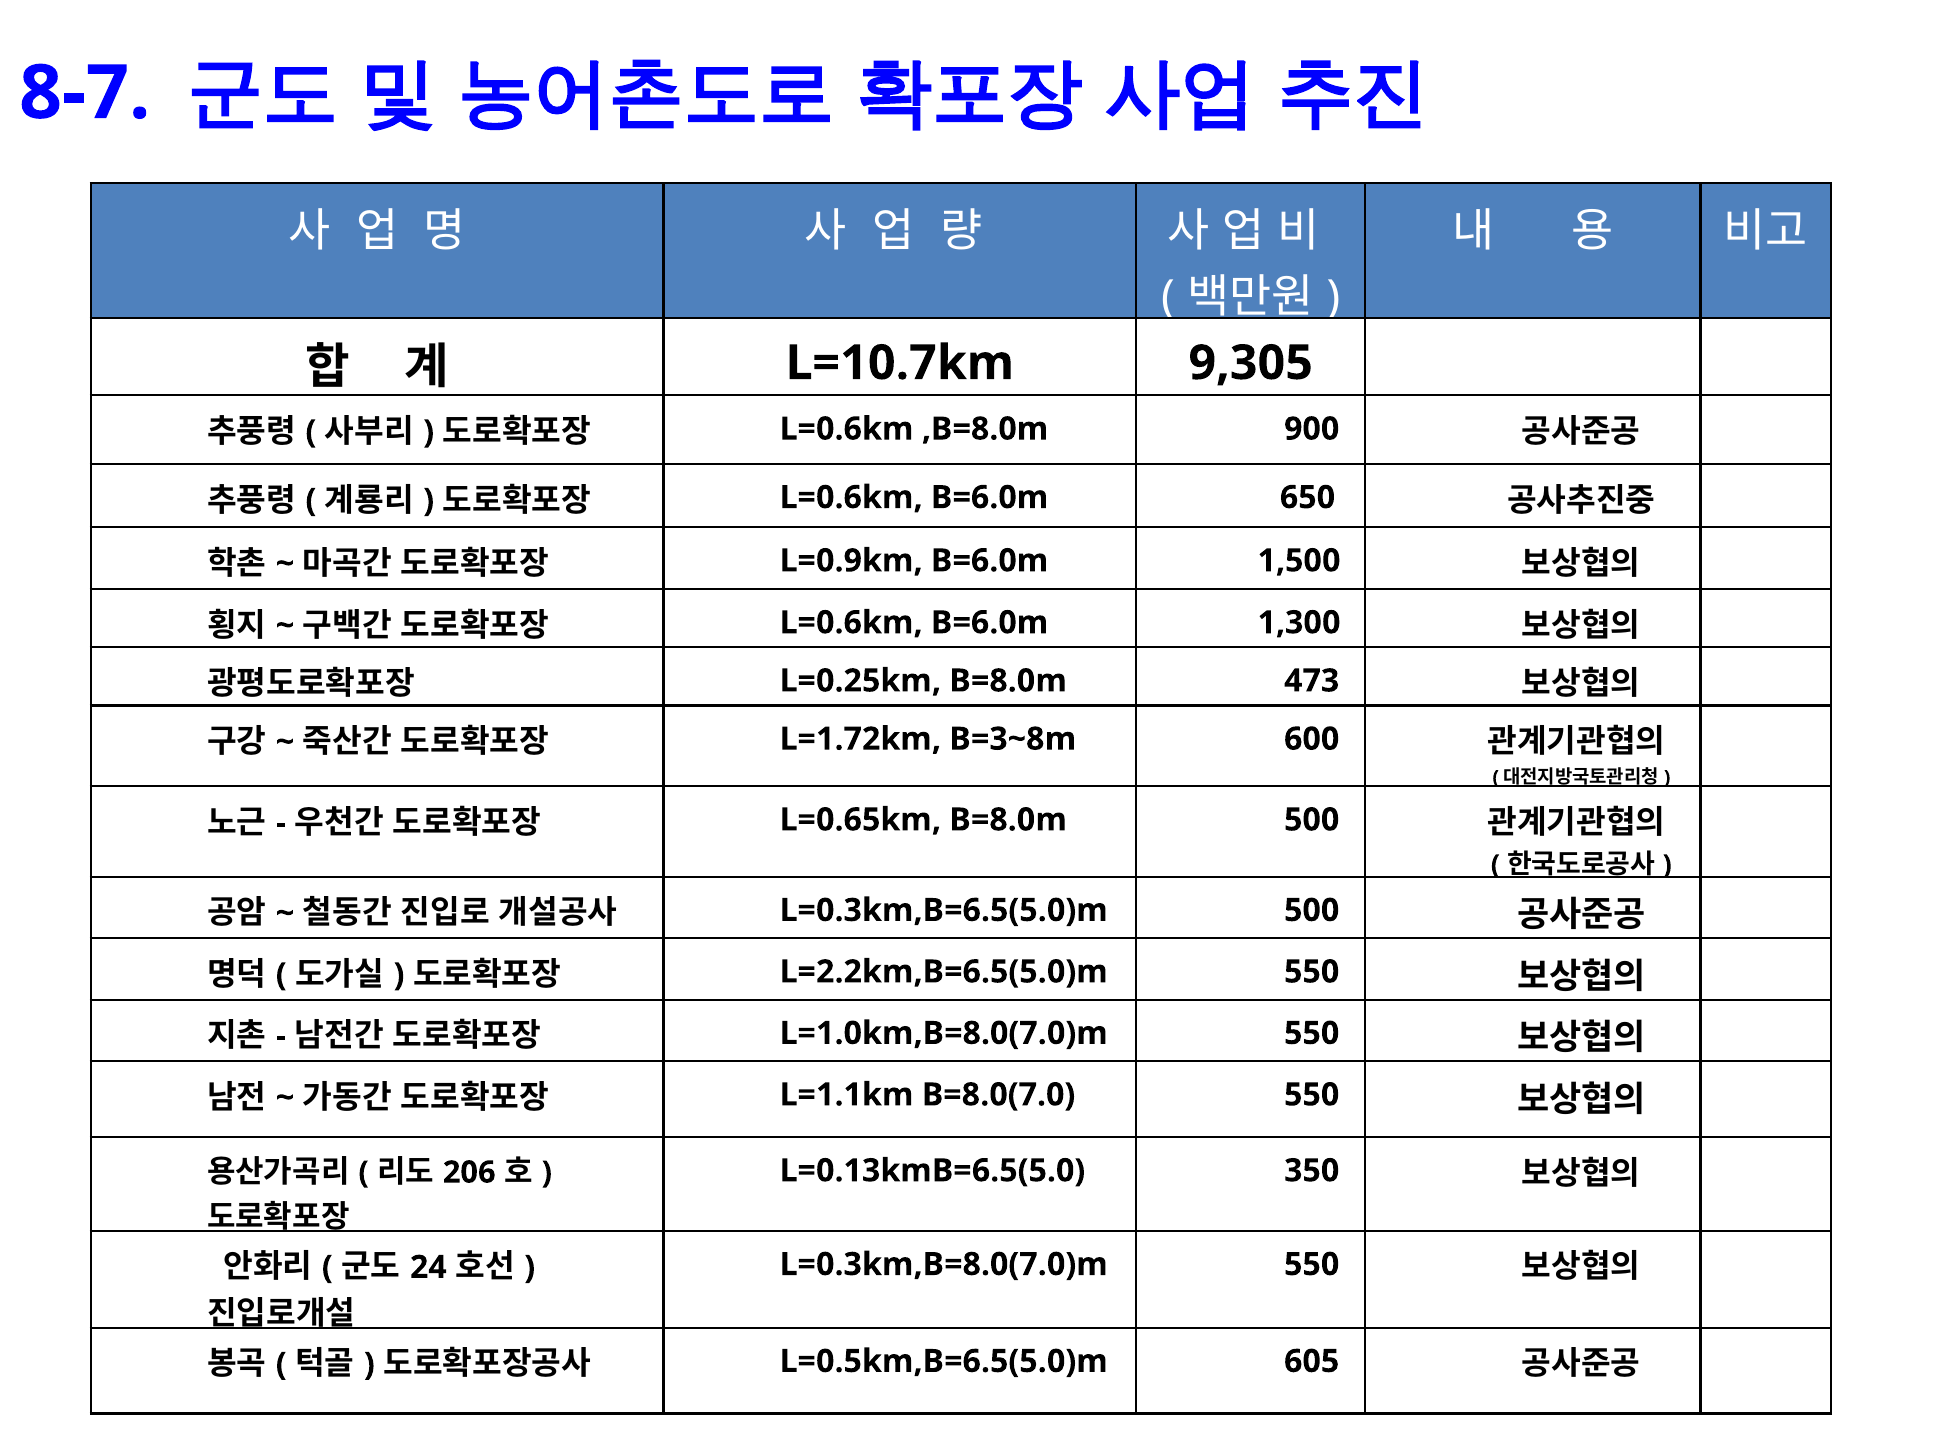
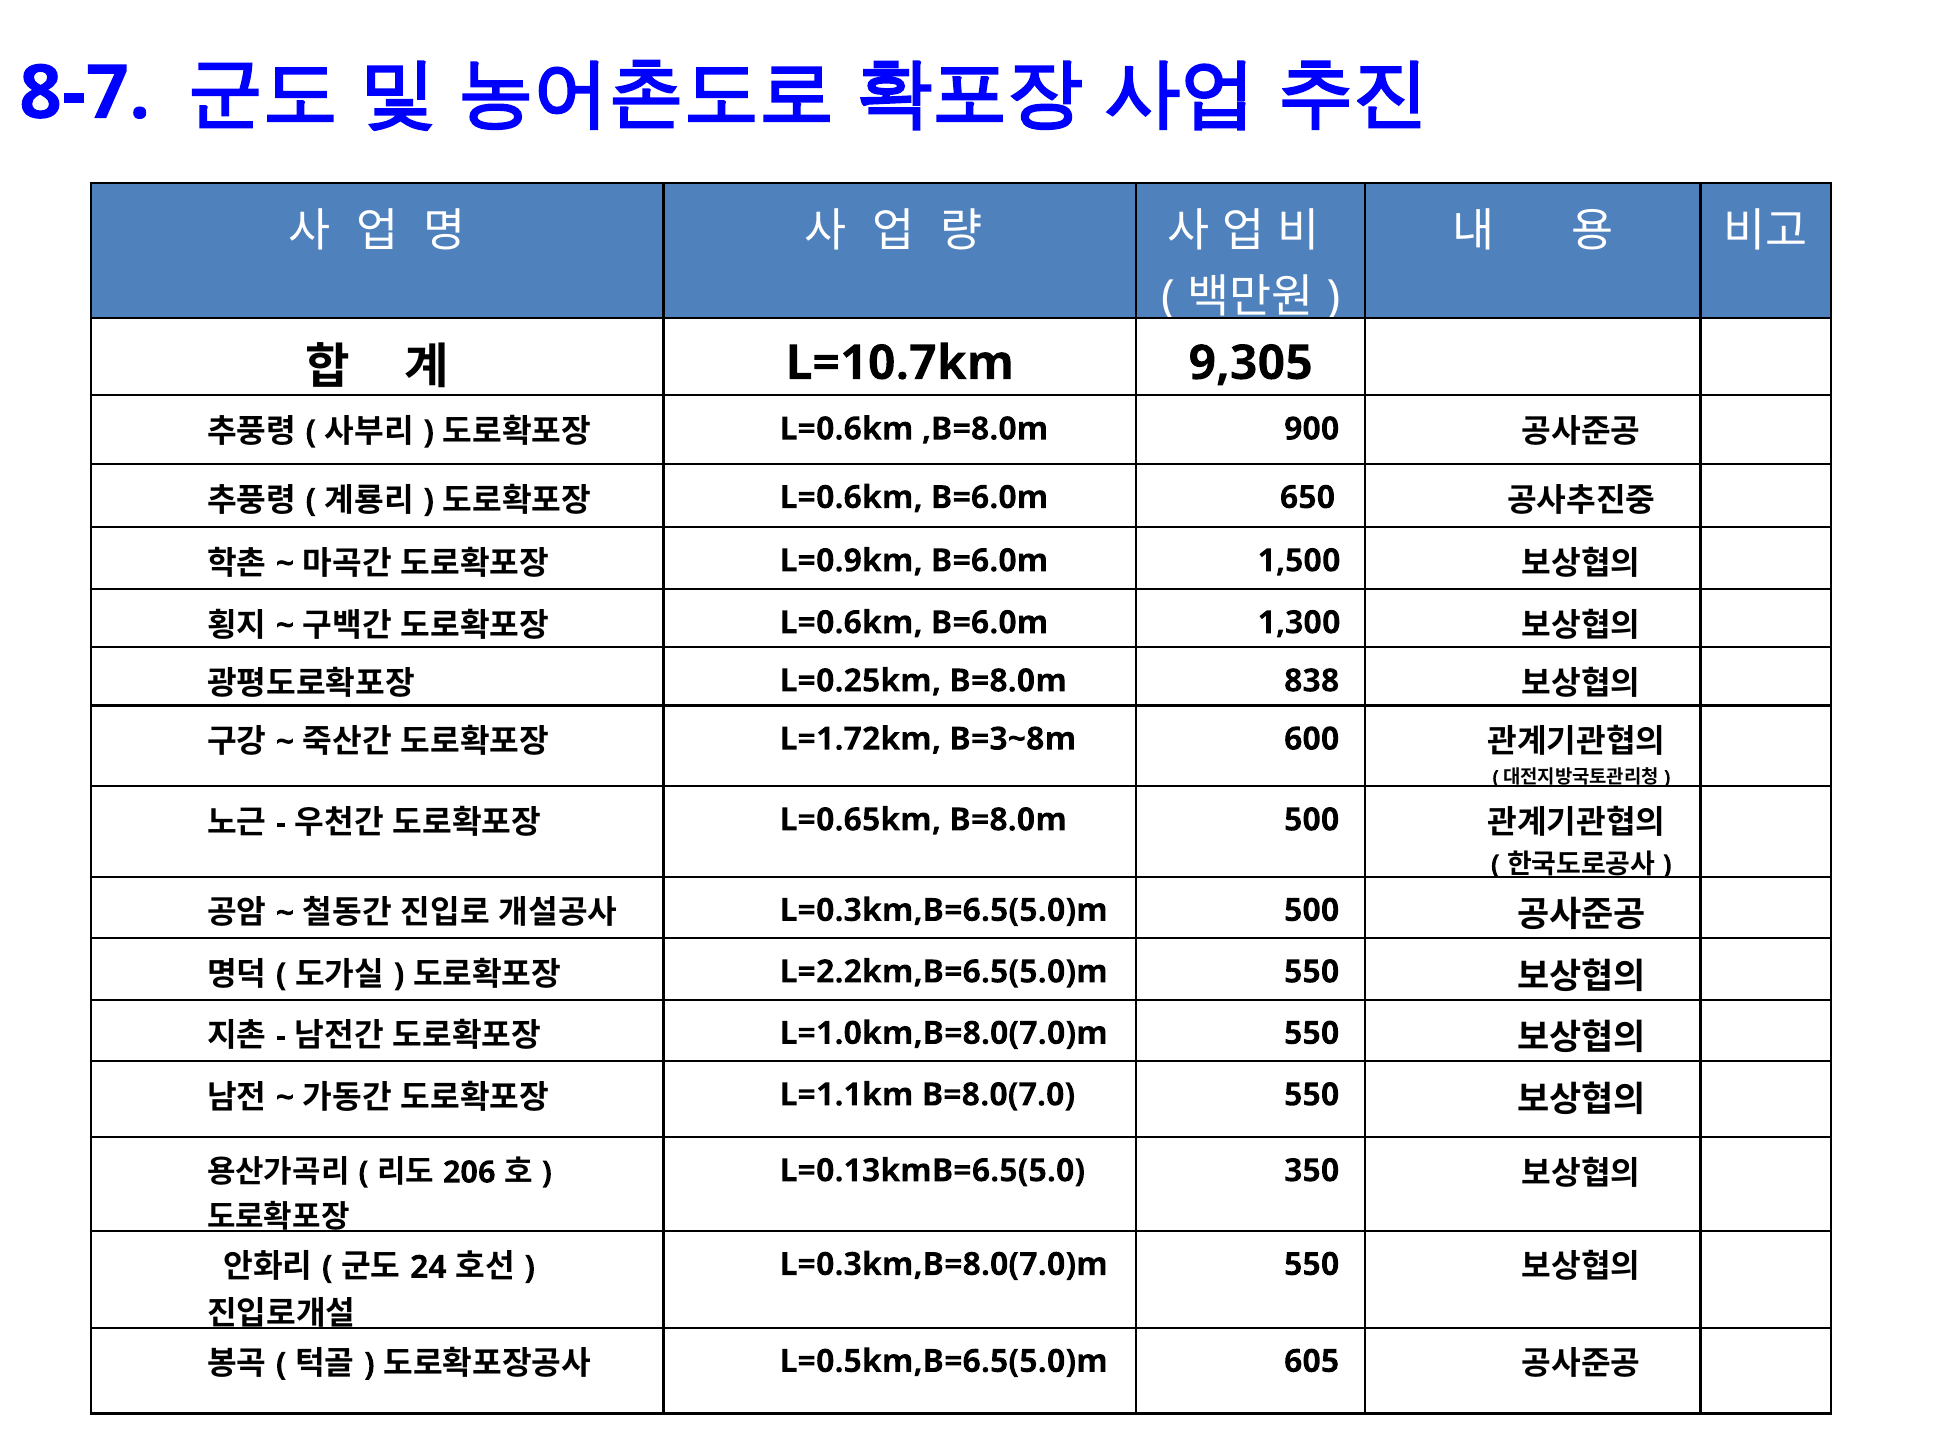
473: 473 -> 838 (1312, 681)
